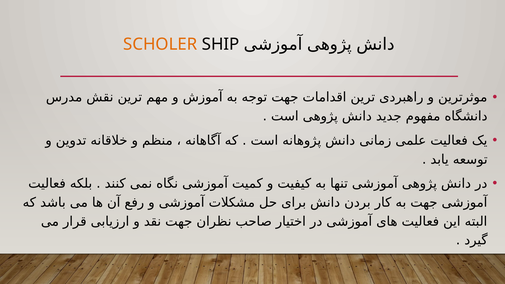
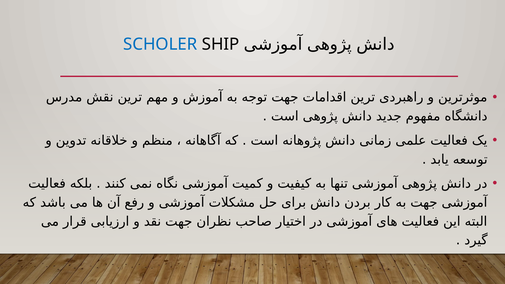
SCHOLER colour: orange -> blue (160, 44)
